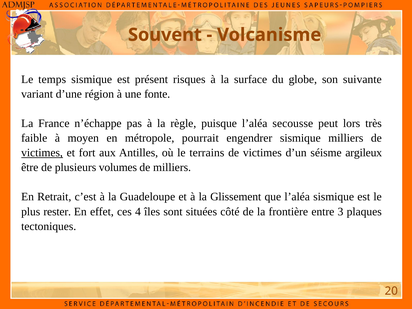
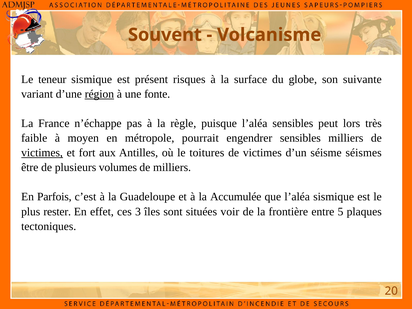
temps: temps -> teneur (52, 79)
région underline: none -> present (99, 94)
l’aléa secousse: secousse -> sensibles (293, 123)
engendrer sismique: sismique -> sensibles (300, 138)
terrains: terrains -> toitures (207, 153)
argileux: argileux -> séismes (364, 153)
Retrait: Retrait -> Parfois (54, 197)
Glissement: Glissement -> Accumulée (236, 197)
4: 4 -> 3 (138, 212)
côté: côté -> voir (230, 212)
3: 3 -> 5 (341, 212)
